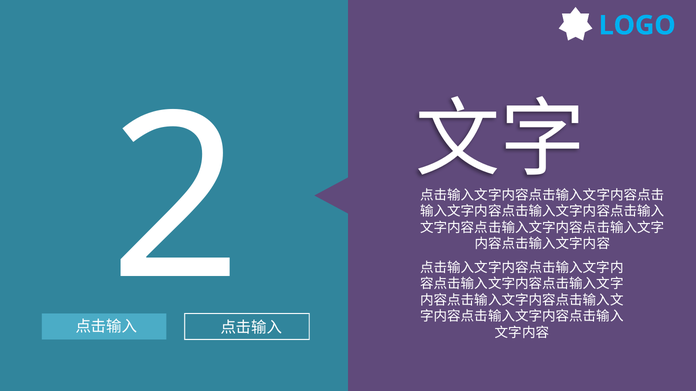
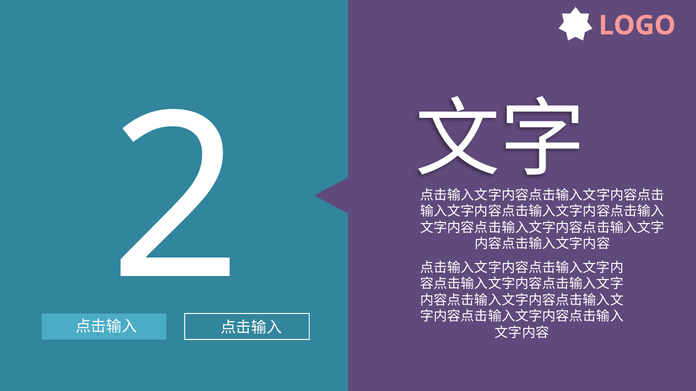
LOGO colour: light blue -> pink (637, 25)
